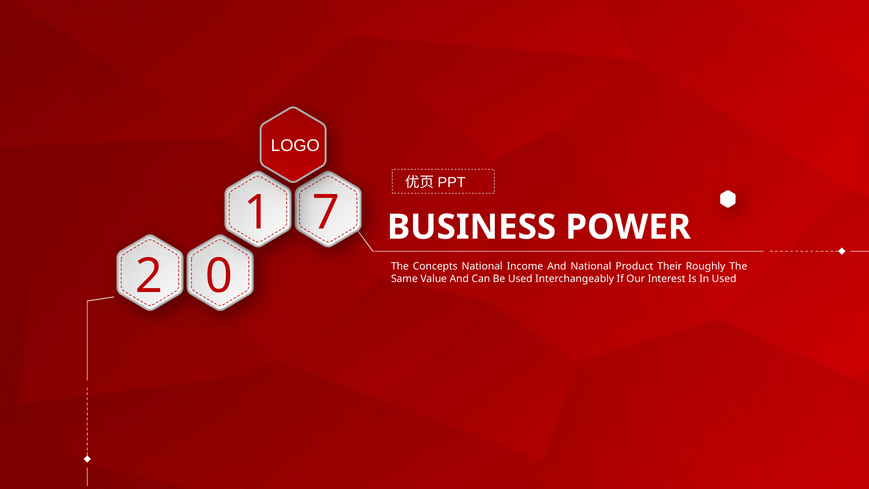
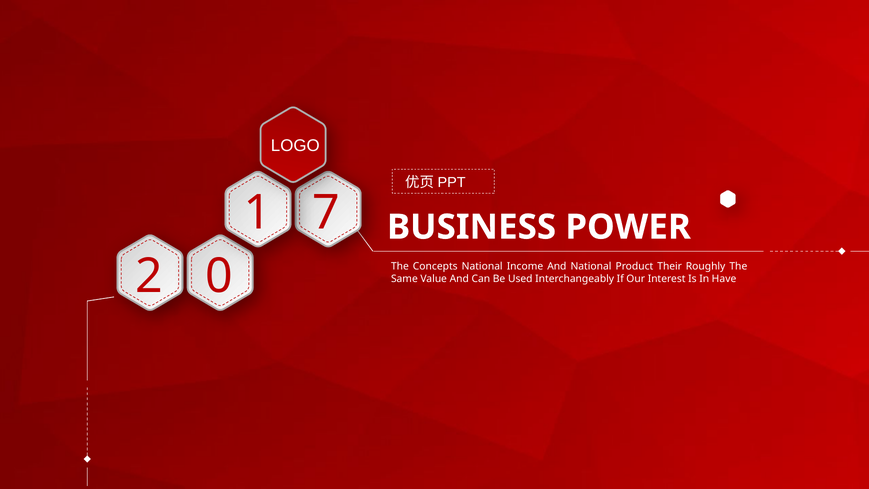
In Used: Used -> Have (724, 279)
